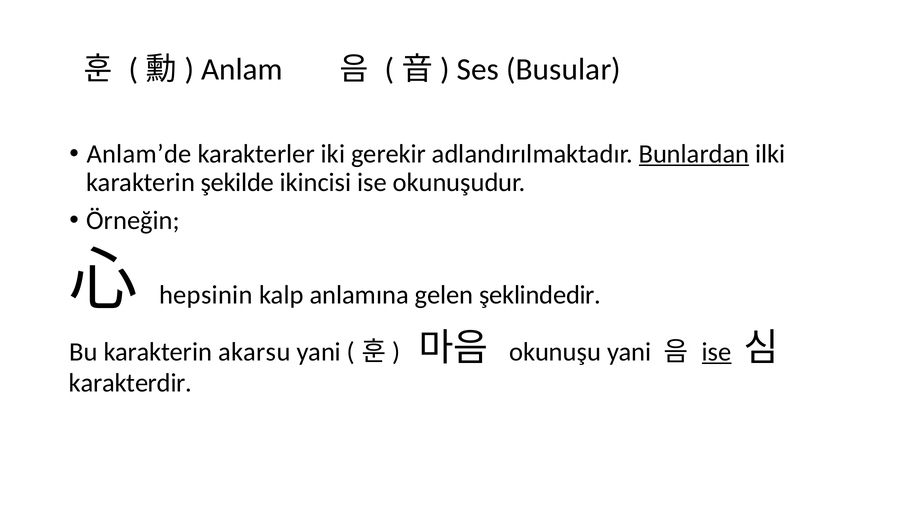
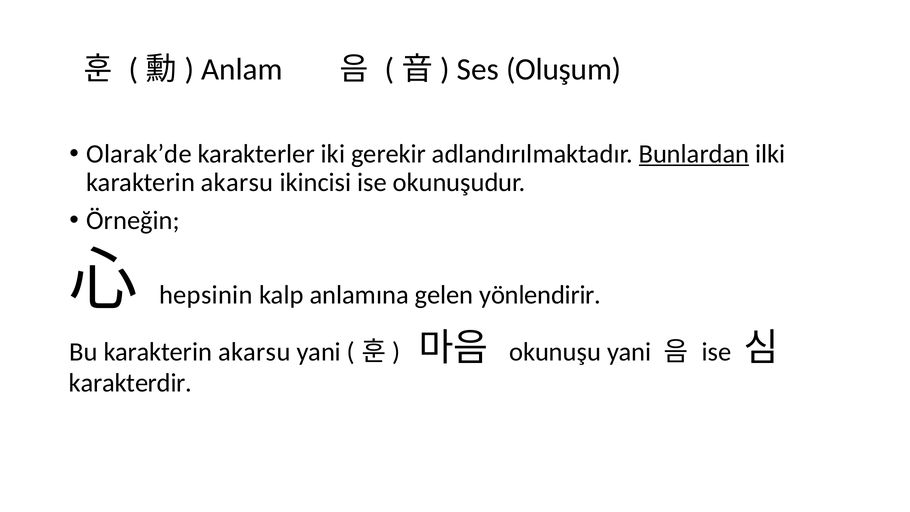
Busular: Busular -> Oluşum (564, 70)
Anlam’de: Anlam’de -> Olarak’de (139, 154)
şekilde: şekilde -> akarsu (237, 183)
şeklindedir: şeklindedir -> yönlendirir (540, 295)
ise underline: present -> none (717, 352)
